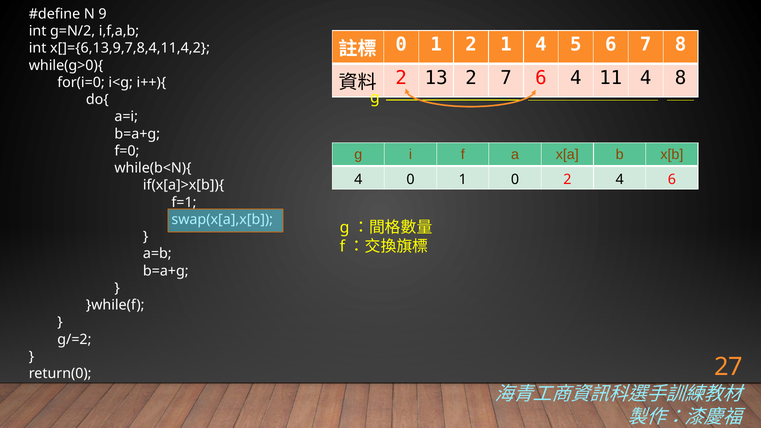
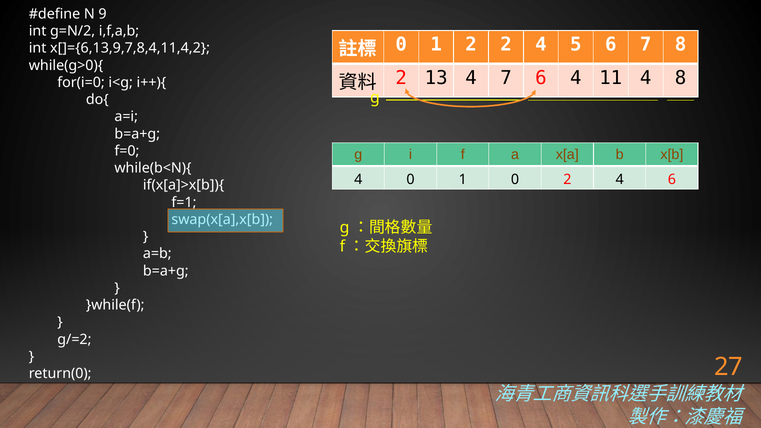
2 1: 1 -> 2 (506, 45)
13 2: 2 -> 4 (471, 78)
